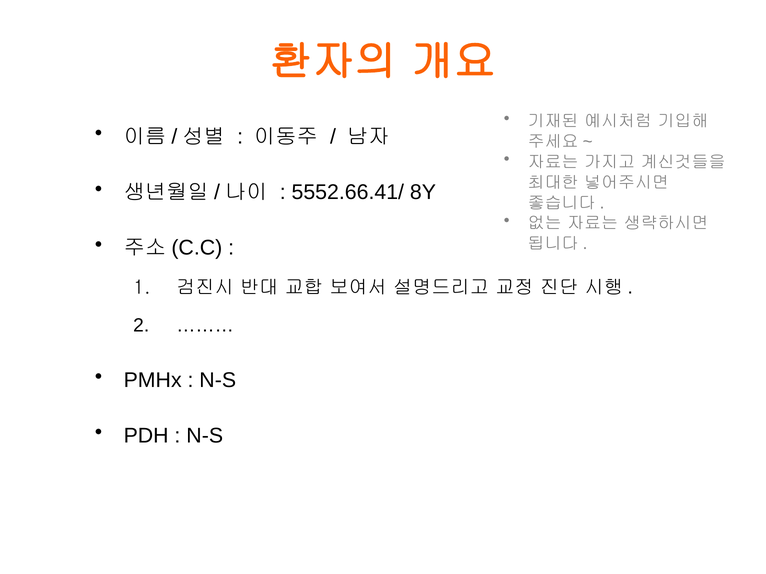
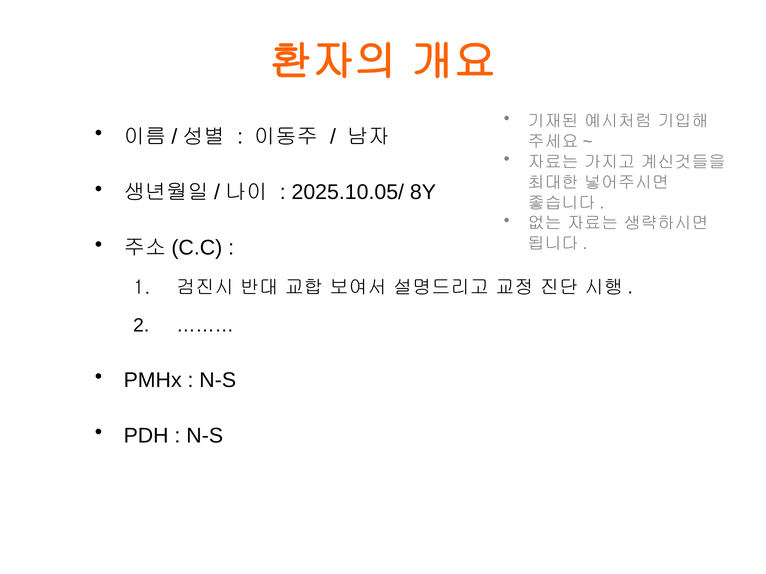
5552.66.41/: 5552.66.41/ -> 2025.10.05/ (348, 193)
